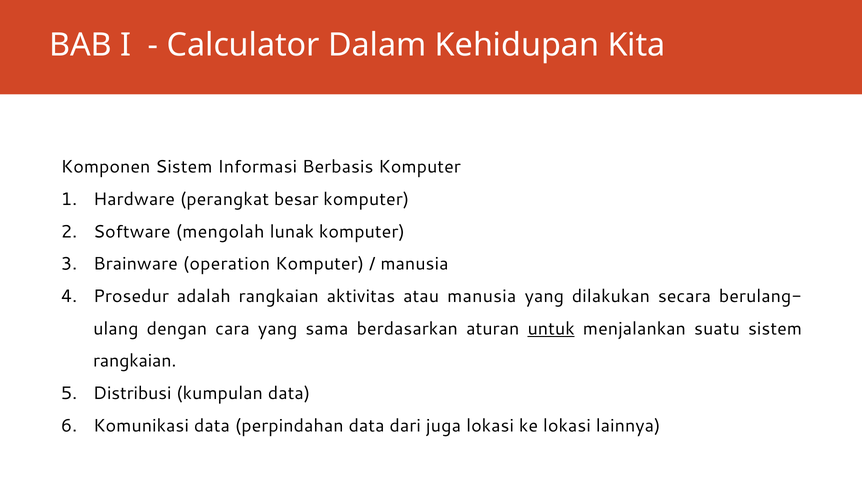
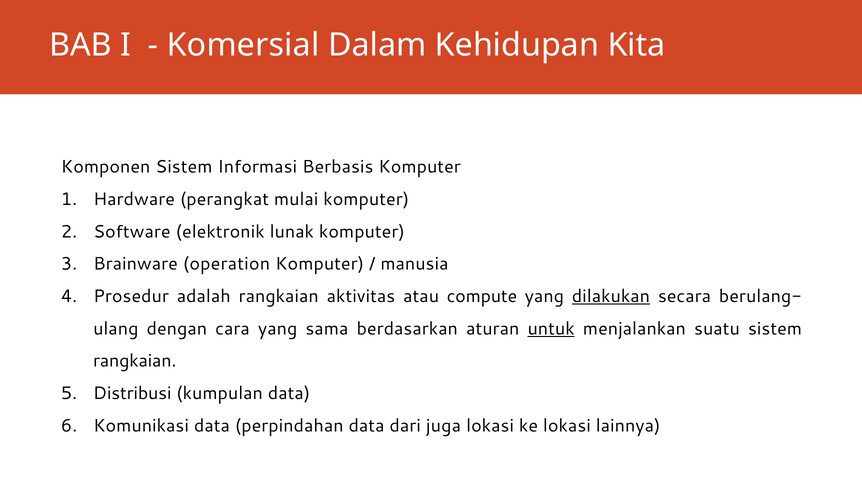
Calculator: Calculator -> Komersial (243, 45)
besar: besar -> mulai (296, 199)
mengolah: mengolah -> elektronik (220, 232)
atau manusia: manusia -> compute (482, 296)
dilakukan underline: none -> present (611, 296)
